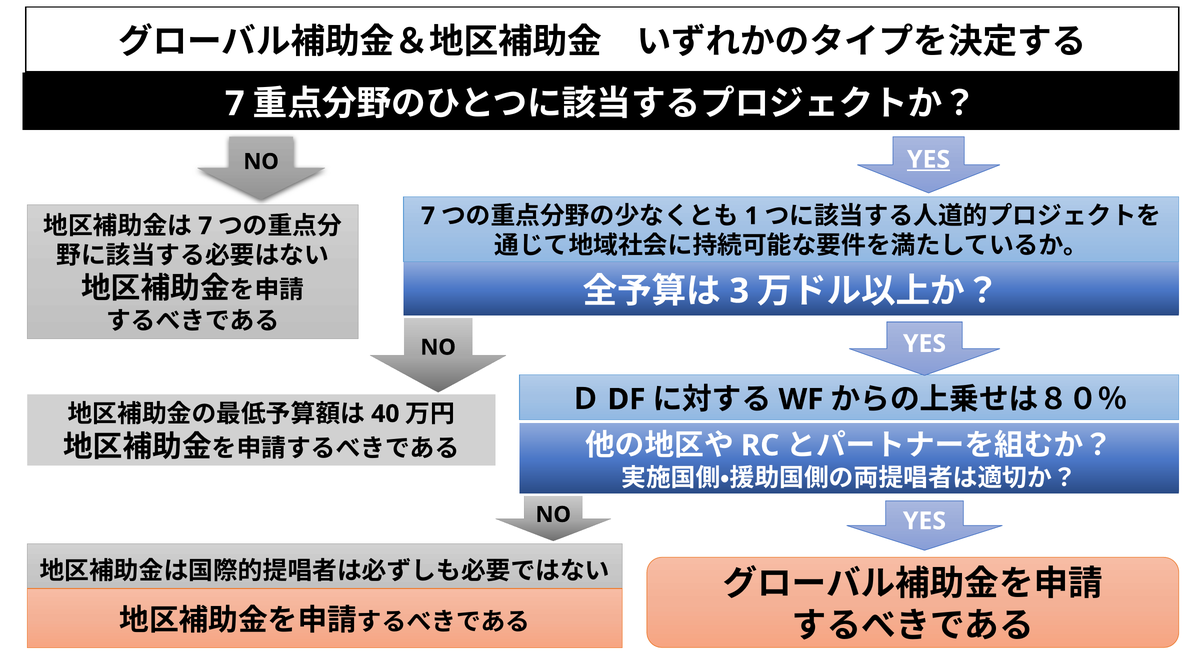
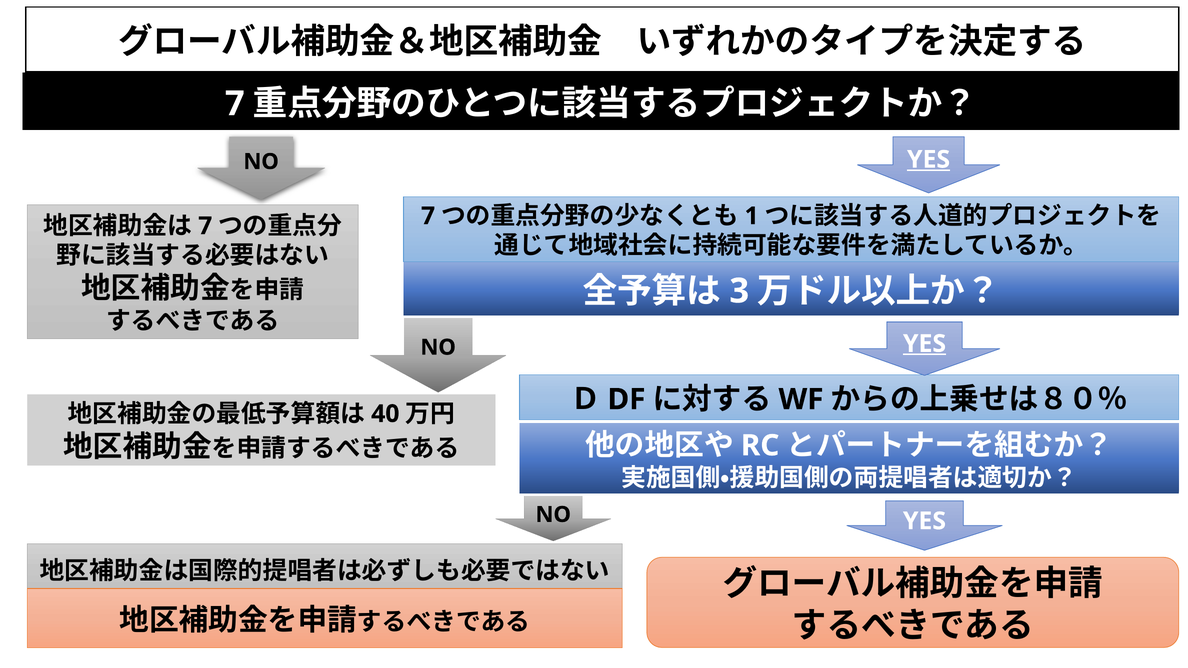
YES underline: none -> present (925, 344)
